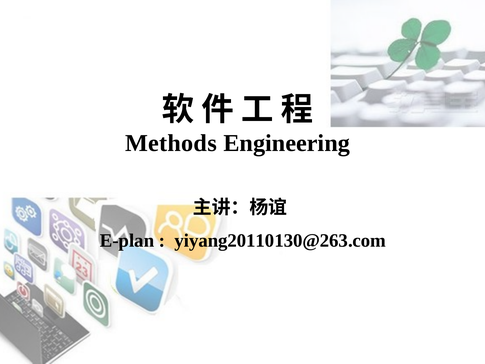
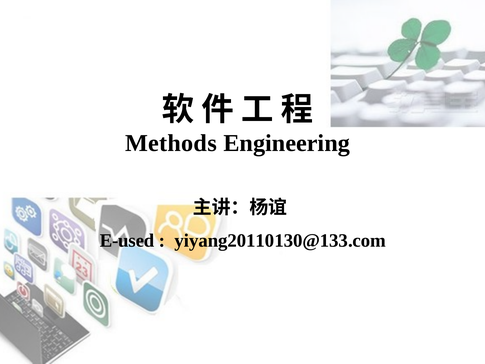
E-plan: E-plan -> E-used (127, 240)
yiyang20110130@263.com: yiyang20110130@263.com -> yiyang20110130@133.com (280, 240)
